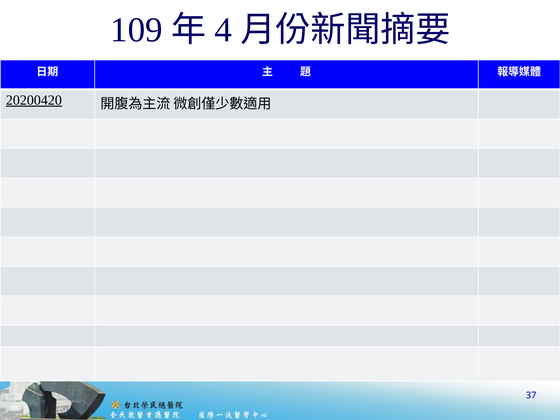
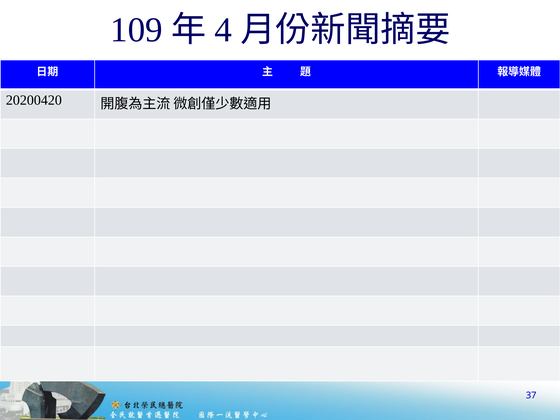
20200420 underline: present -> none (34, 100)
